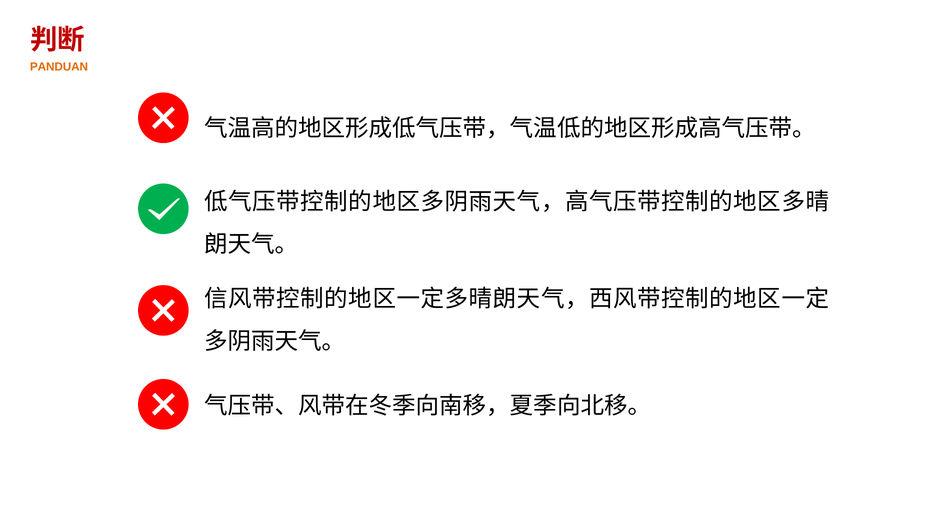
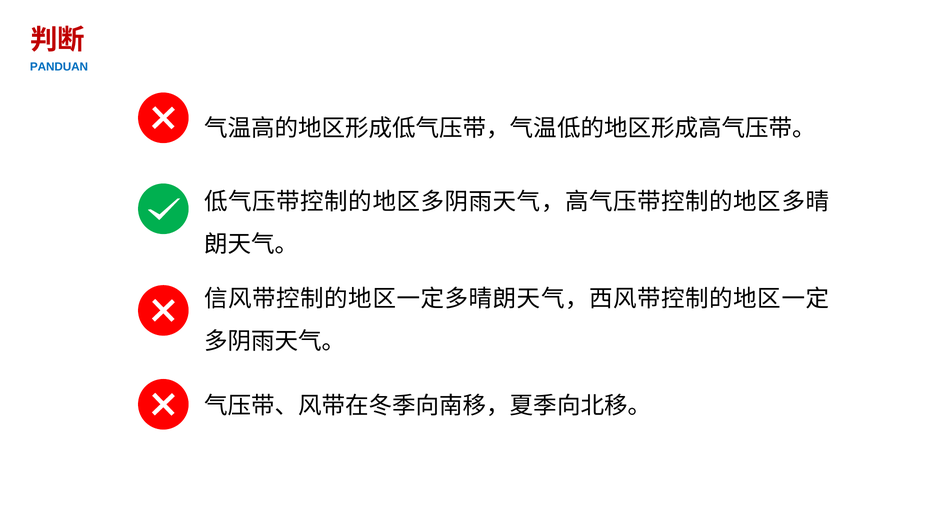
PANDUAN colour: orange -> blue (59, 67)
